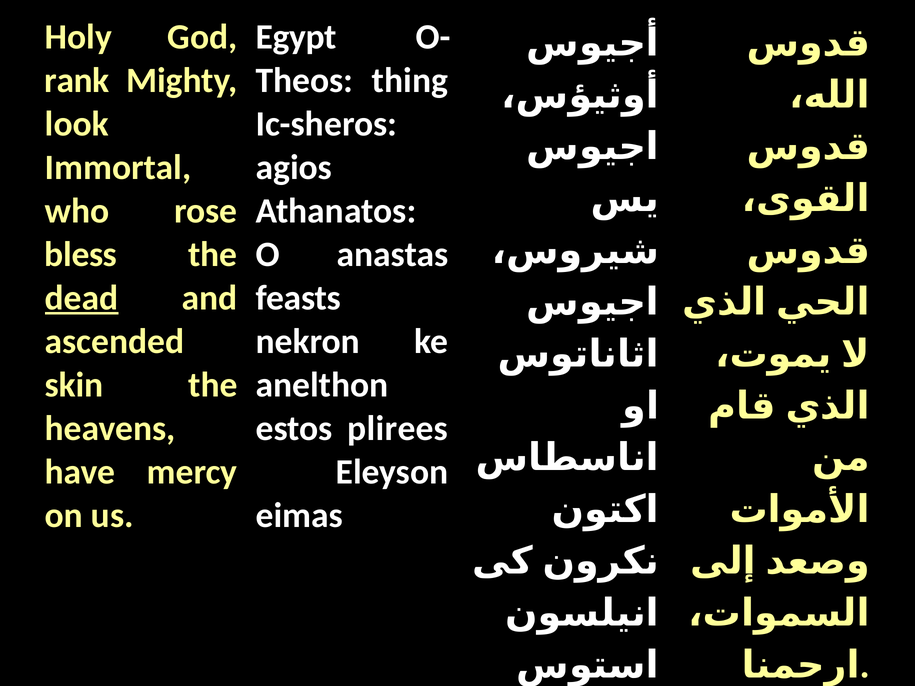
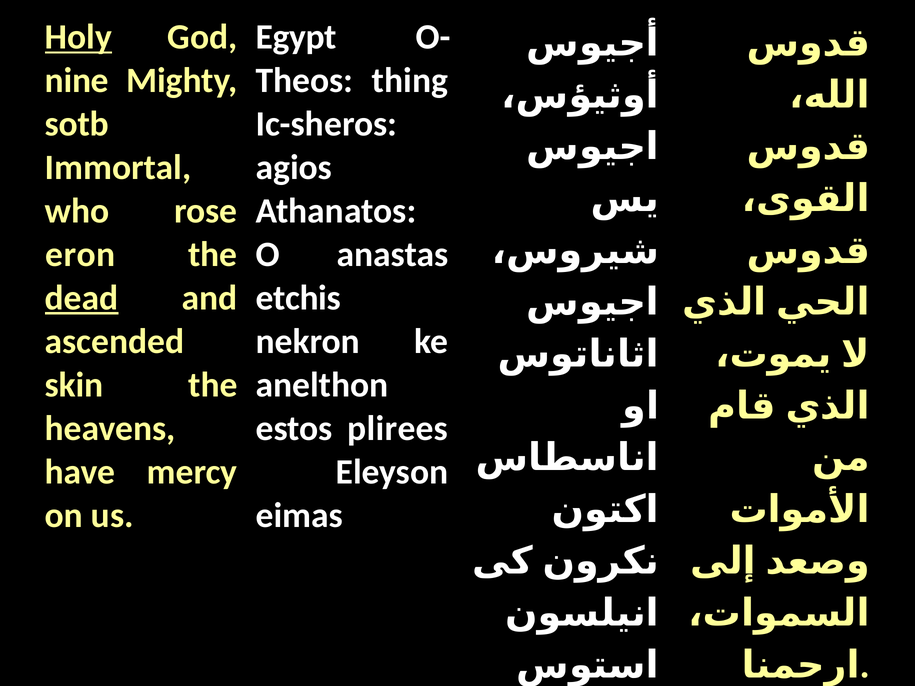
Holy underline: none -> present (78, 37)
rank: rank -> nine (77, 81)
look: look -> sotb (77, 124)
bless: bless -> eron (80, 255)
feasts: feasts -> etchis (298, 298)
